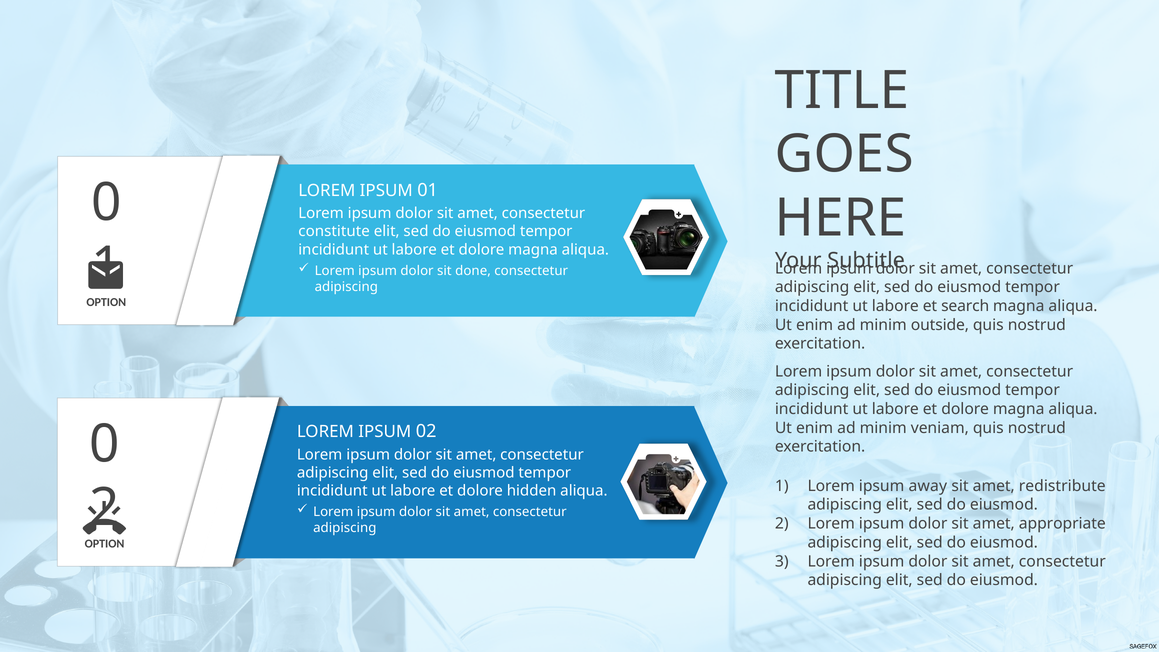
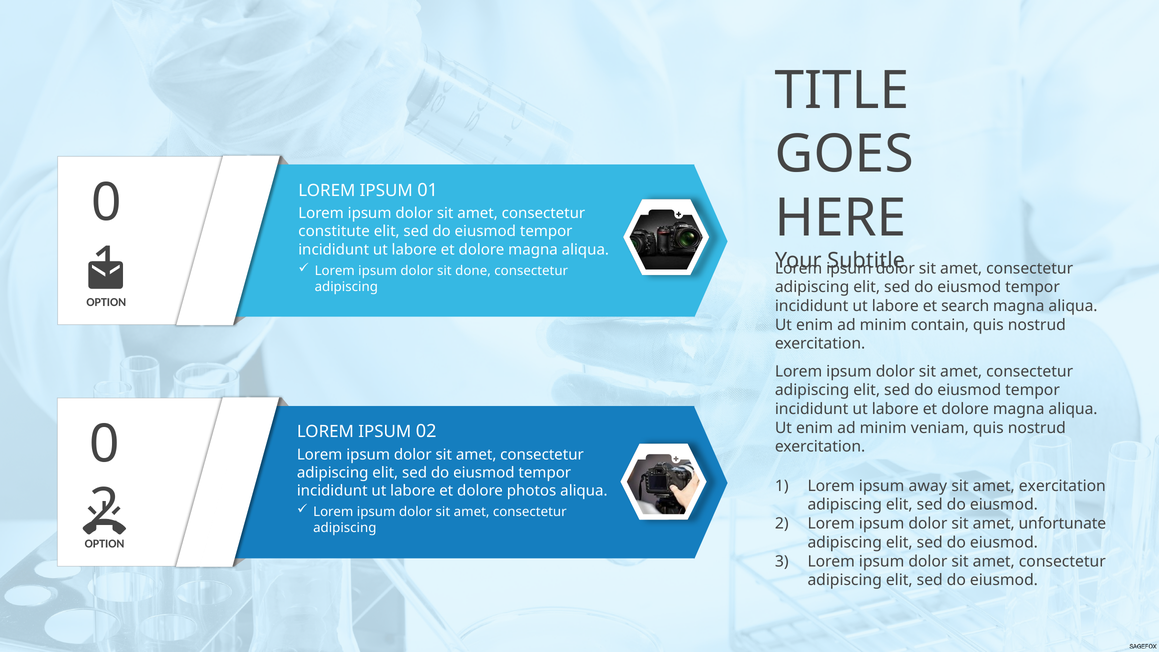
outside: outside -> contain (940, 325)
amet redistribute: redistribute -> exercitation (1062, 486)
hidden: hidden -> photos (532, 491)
appropriate: appropriate -> unfortunate (1062, 524)
